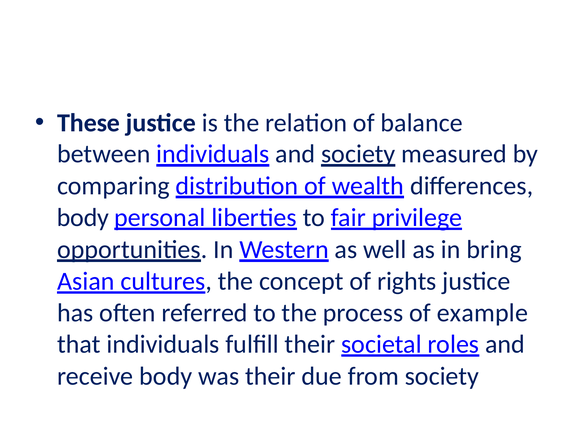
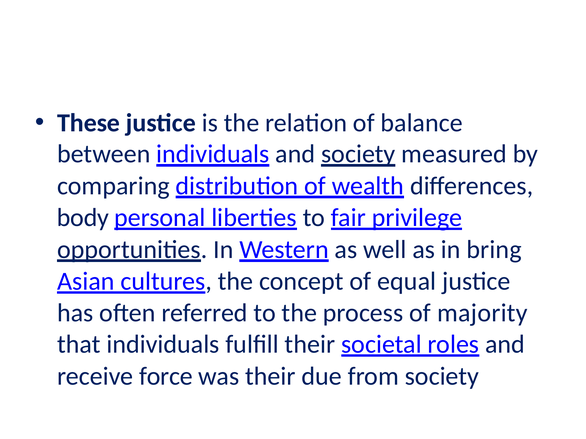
rights: rights -> equal (407, 282)
example: example -> majority (482, 313)
receive body: body -> force (166, 377)
